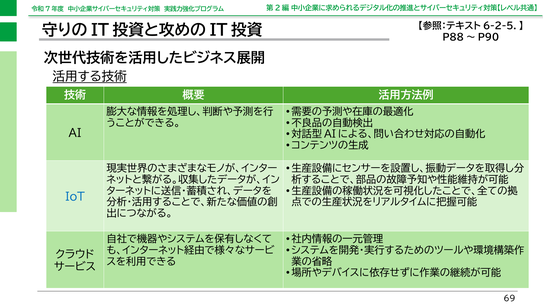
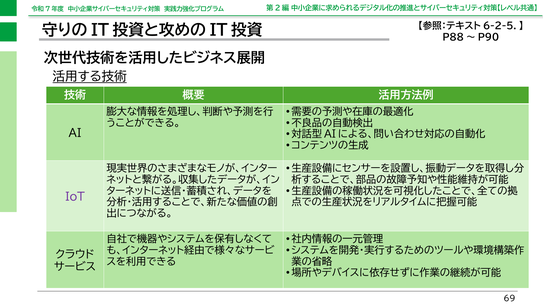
IoT colour: blue -> purple (75, 197)
